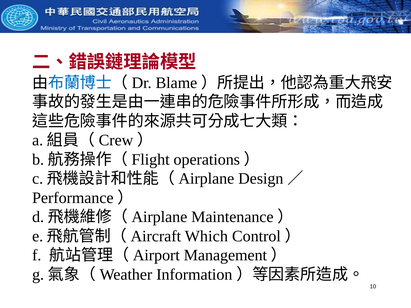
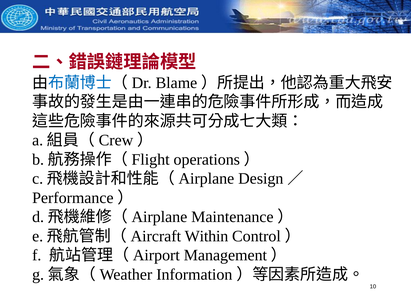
Which: Which -> Within (207, 236)
